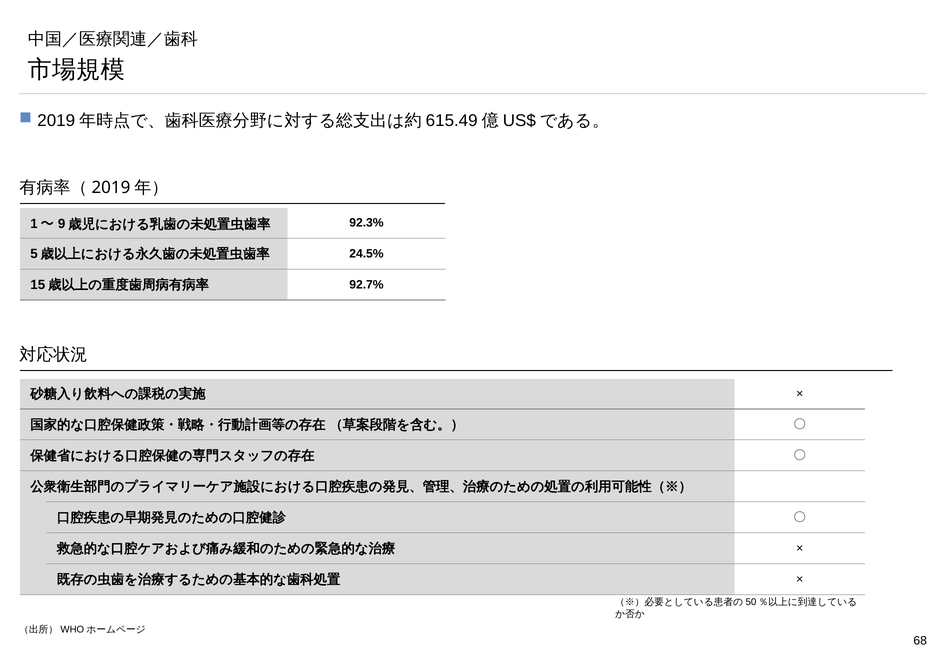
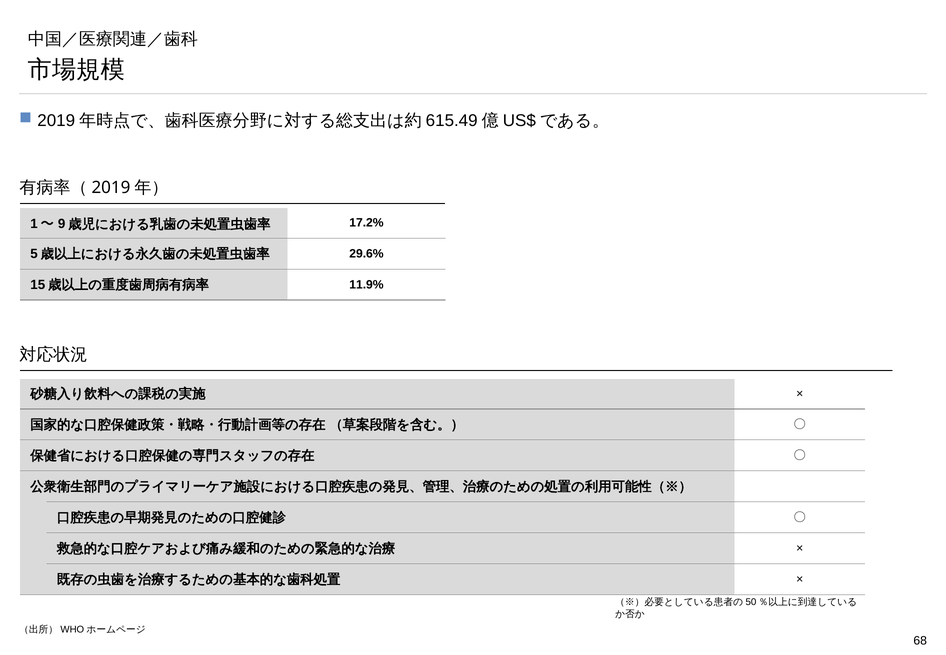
92.3%: 92.3% -> 17.2% (366, 223)
24.5%: 24.5% -> 29.6% (366, 254)
92.7%: 92.7% -> 11.9% (366, 285)
